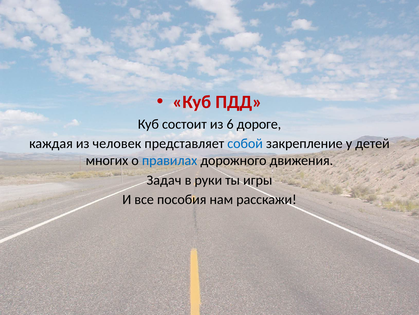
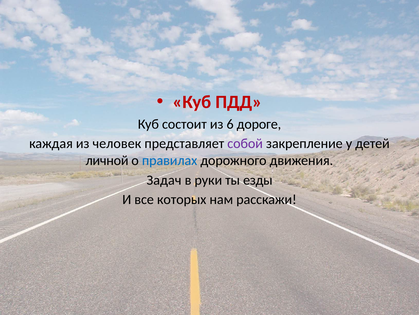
собой colour: blue -> purple (245, 143)
многих: многих -> личной (107, 160)
игры: игры -> езды (258, 180)
пособия: пособия -> которых (182, 199)
